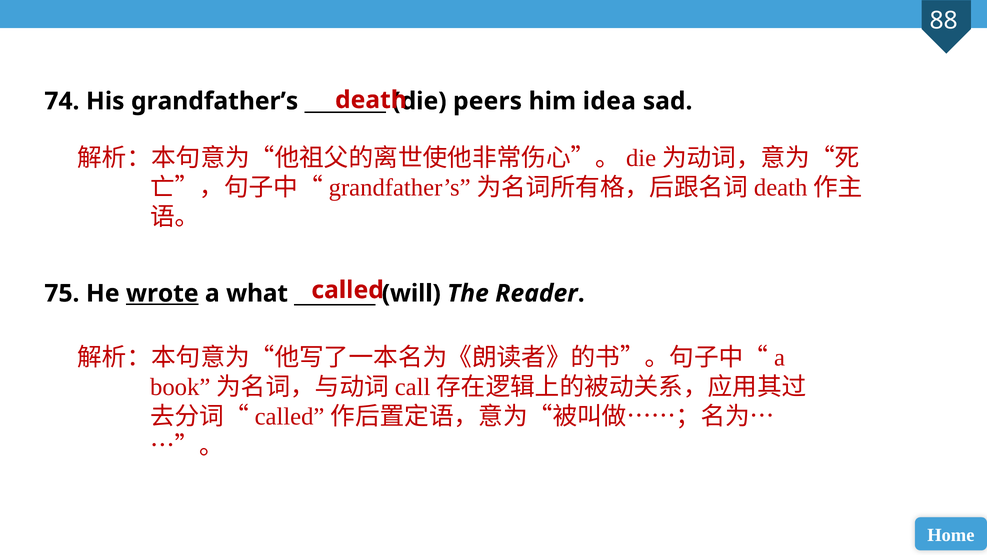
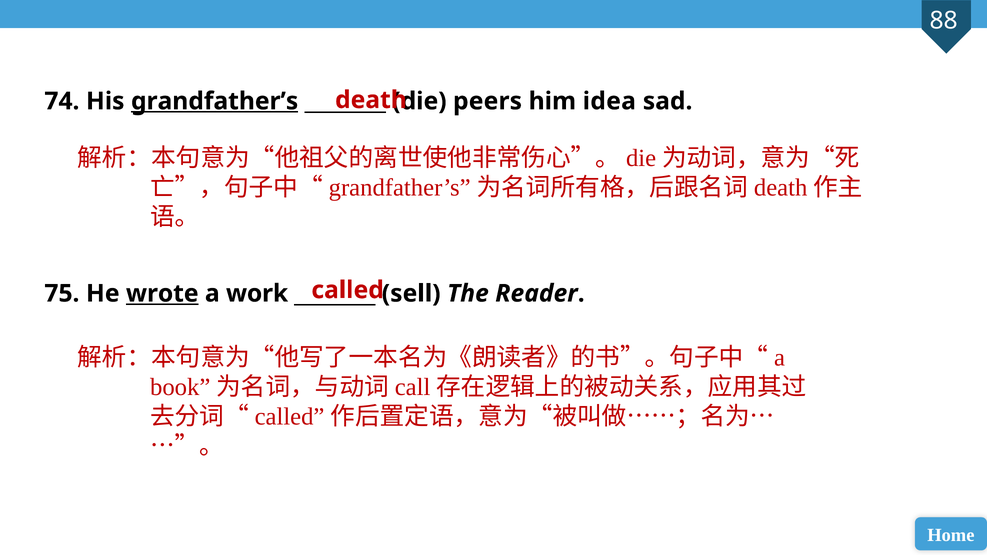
grandfather’s underline: none -> present (215, 101)
what: what -> work (257, 294)
will: will -> sell (411, 294)
